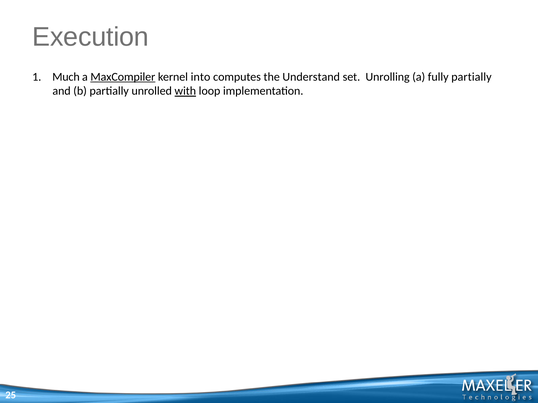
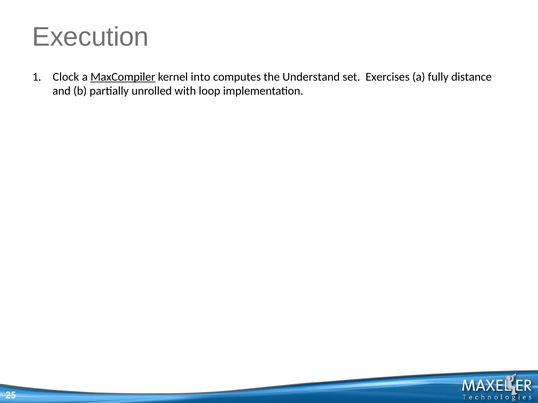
Much: Much -> Clock (66, 77)
Unrolling: Unrolling -> Exercises (388, 77)
fully partially: partially -> distance (472, 77)
with underline: present -> none (185, 91)
